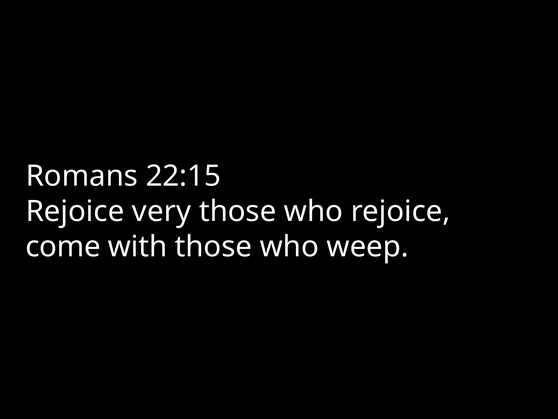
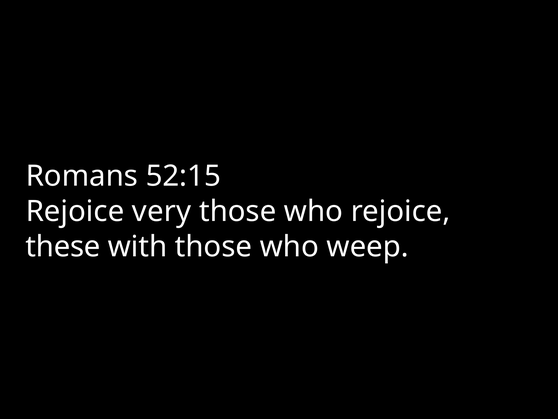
22:15: 22:15 -> 52:15 (183, 176)
come: come -> these (63, 247)
